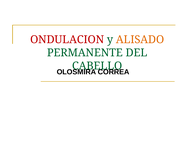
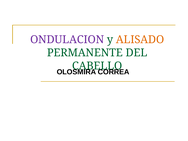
ONDULACION colour: red -> purple (67, 40)
